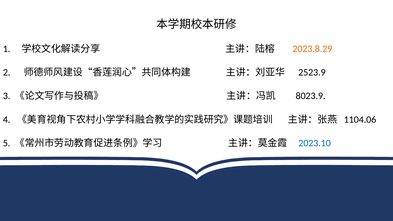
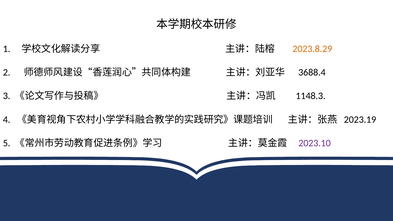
2523.9: 2523.9 -> 3688.4 (312, 72)
8023.9: 8023.9 -> 1148.3 (311, 96)
1104.06: 1104.06 -> 2023.19 (360, 120)
2023.10 colour: blue -> purple (315, 143)
